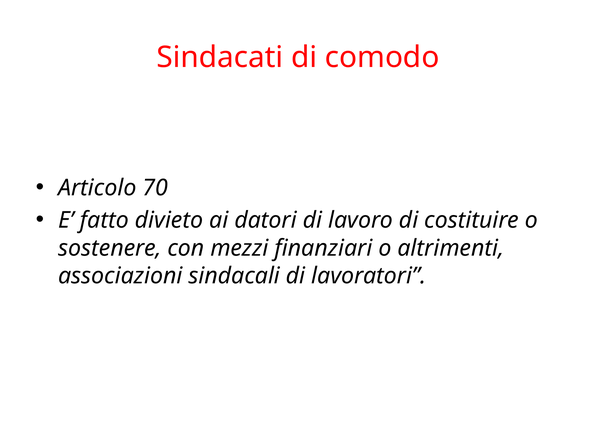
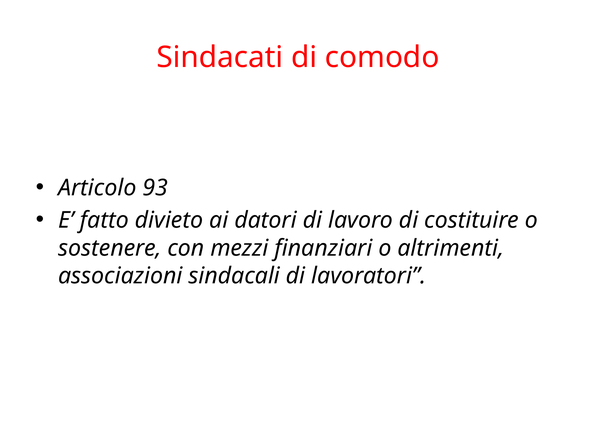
70: 70 -> 93 (155, 188)
